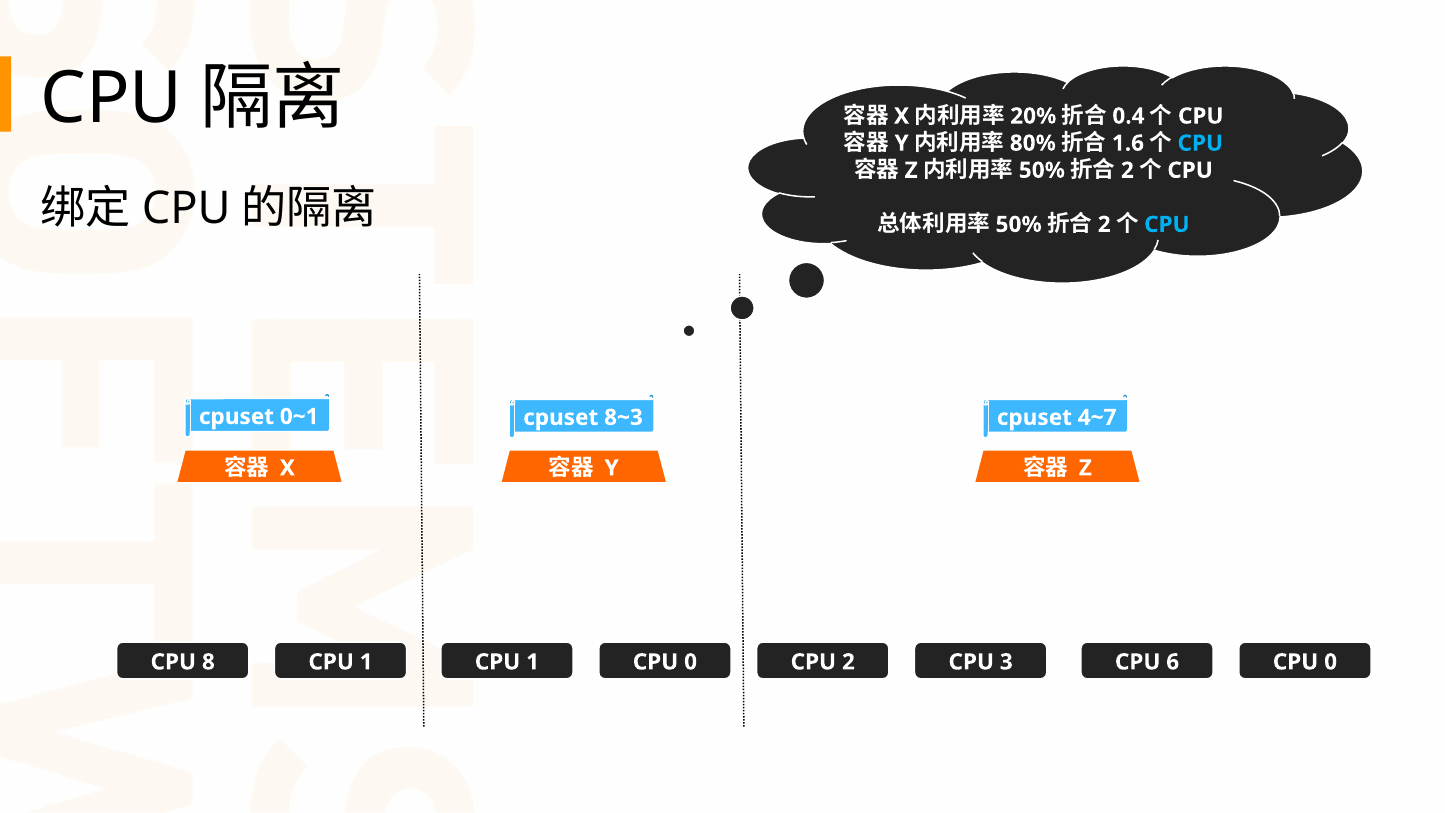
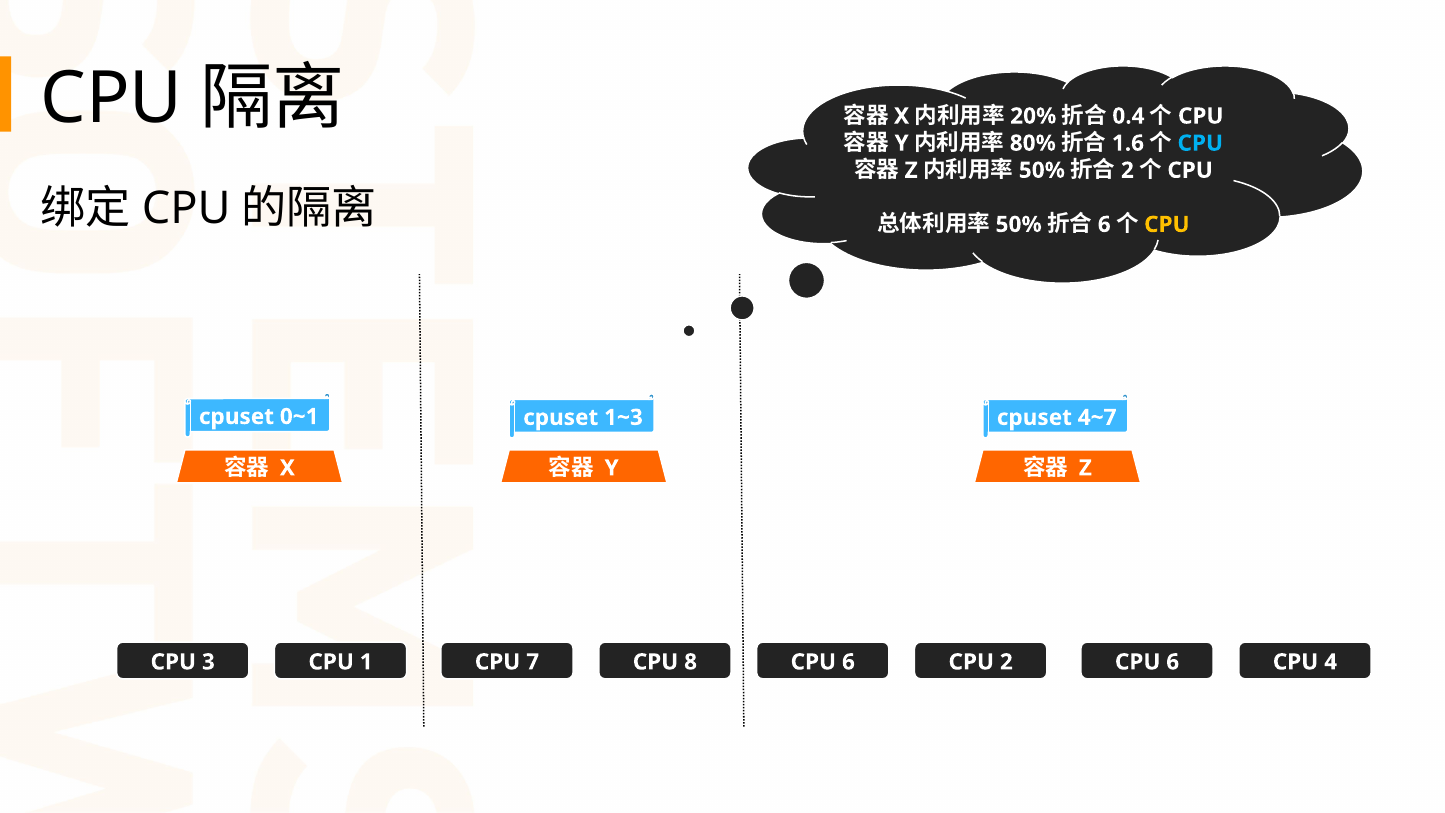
2: 2 -> 6 (1104, 224)
CPU colour: light blue -> yellow (1167, 224)
8~3: 8~3 -> 1~3 (623, 417)
8: 8 -> 3 (208, 662)
1 CPU 1: 1 -> 7 (533, 662)
0: 0 -> 8 (691, 662)
2: 2 -> 6 (848, 662)
CPU 3: 3 -> 2 (1006, 662)
6 CPU 0: 0 -> 4 (1331, 662)
